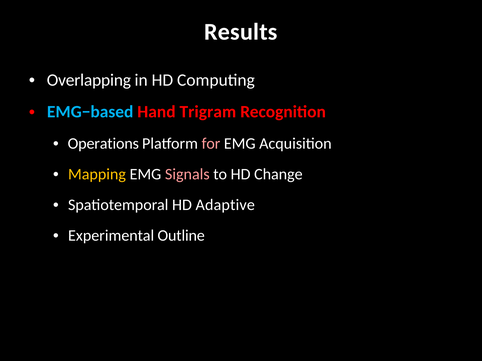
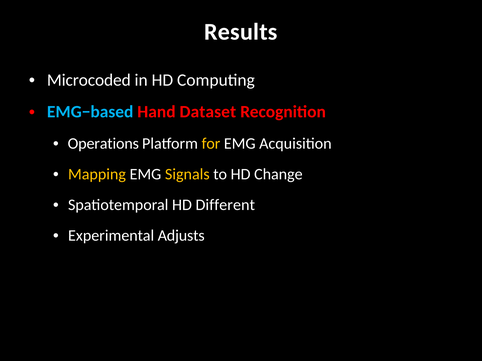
Overlapping: Overlapping -> Microcoded (89, 80)
Trigram: Trigram -> Dataset (208, 112)
for colour: pink -> yellow (211, 144)
Signals colour: pink -> yellow (187, 174)
Adaptive: Adaptive -> Different (225, 205)
Outline: Outline -> Adjusts (181, 236)
